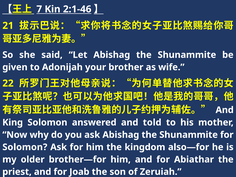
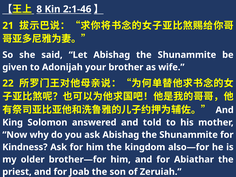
7: 7 -> 8 (39, 9)
Solomon: Solomon -> Kindness (25, 147)
